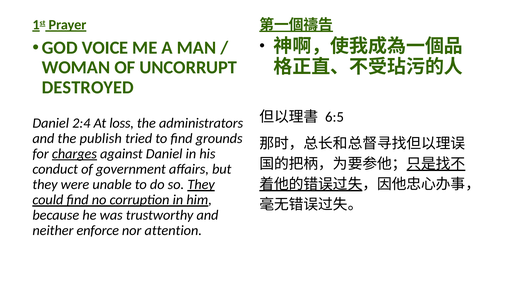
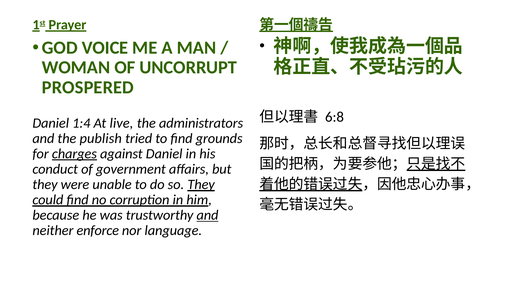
DESTROYED: DESTROYED -> PROSPERED (88, 87)
6:5: 6:5 -> 6:8 (334, 117)
2:4: 2:4 -> 1:4 (81, 123)
loss: loss -> live (122, 123)
and underline: none -> present (208, 215)
attention: attention -> language (173, 231)
